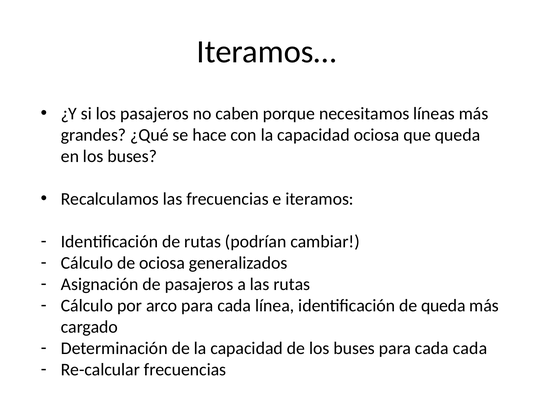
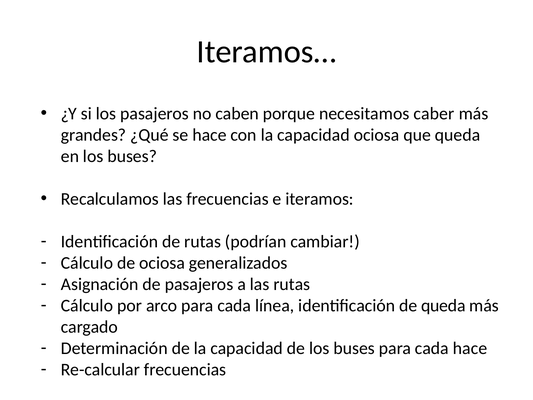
líneas: líneas -> caber (434, 114)
cada cada: cada -> hace (470, 348)
